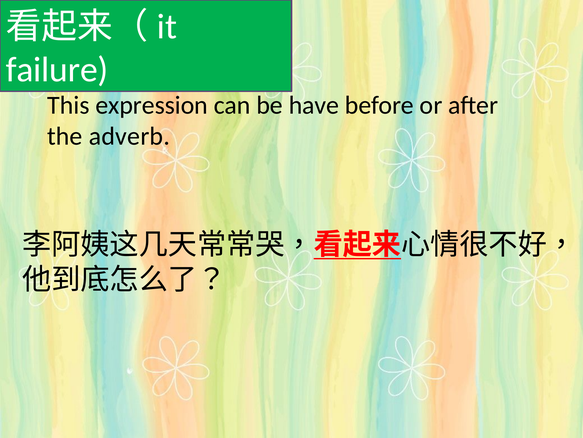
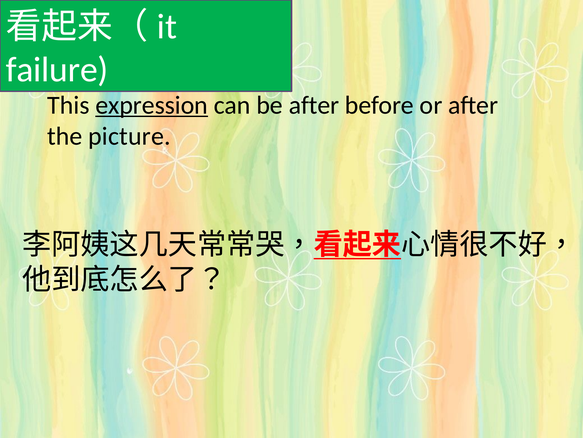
expression underline: none -> present (152, 105)
be have: have -> after (314, 105)
adverb: adverb -> picture (129, 136)
